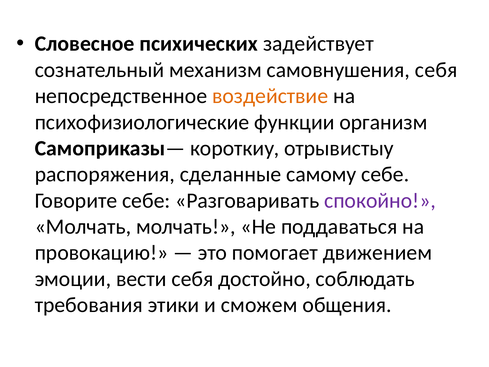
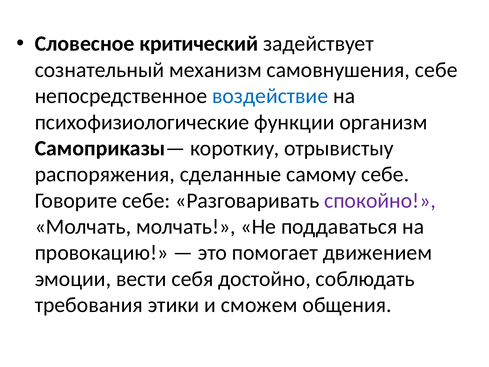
психических: психических -> критический (199, 44)
самовнушения себя: себя -> себе (436, 70)
воздействие colour: orange -> blue (270, 96)
